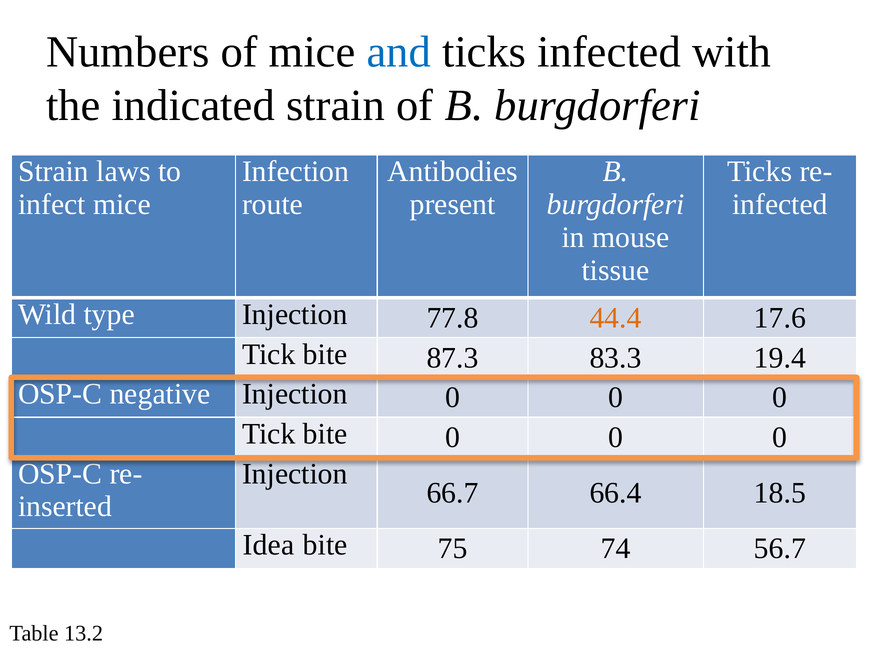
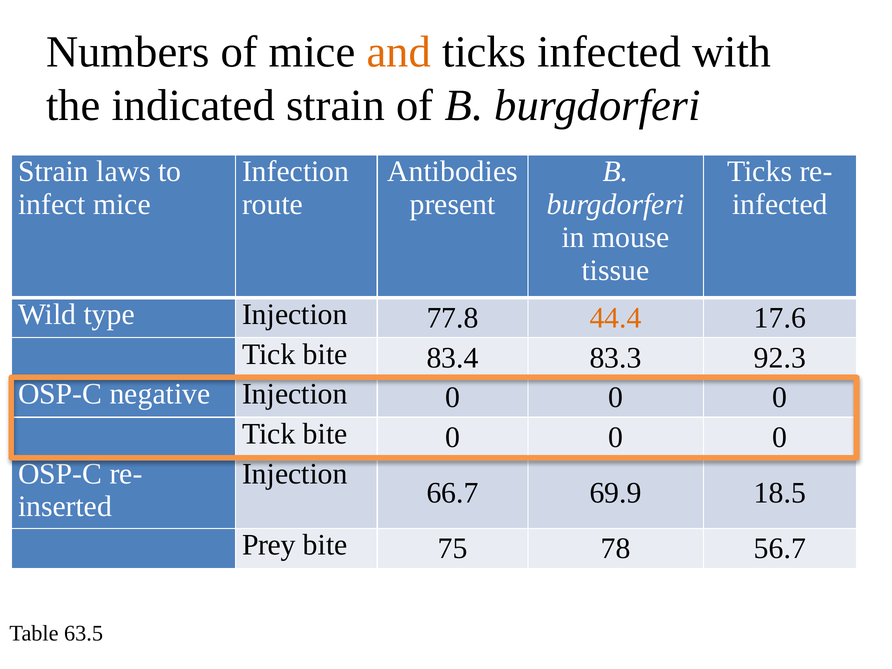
and colour: blue -> orange (399, 52)
87.3: 87.3 -> 83.4 (453, 358)
19.4: 19.4 -> 92.3 (780, 358)
66.4: 66.4 -> 69.9 (616, 493)
Idea: Idea -> Prey (269, 545)
74: 74 -> 78 (616, 549)
13.2: 13.2 -> 63.5 (84, 633)
